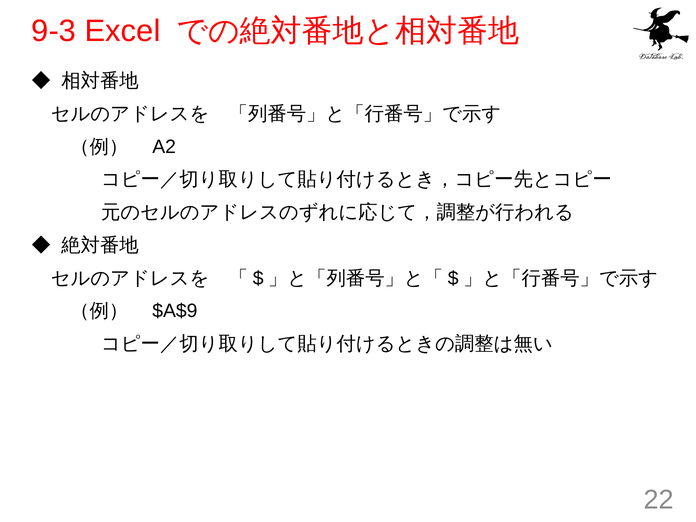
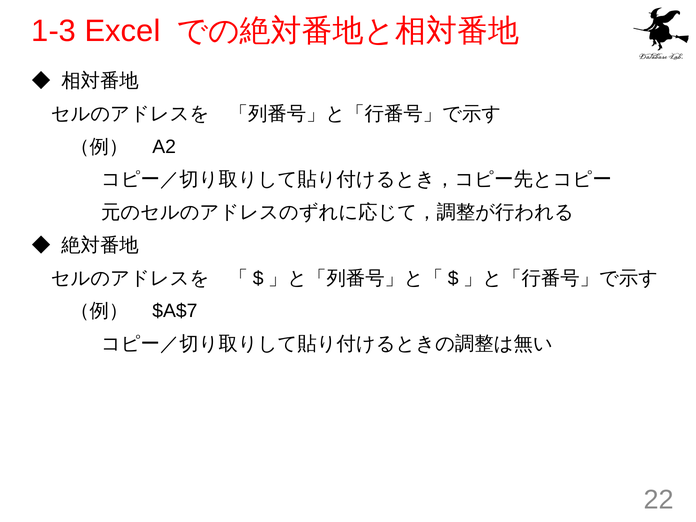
9-3: 9-3 -> 1-3 (54, 31)
$A$9: $A$9 -> $A$7 (175, 311)
